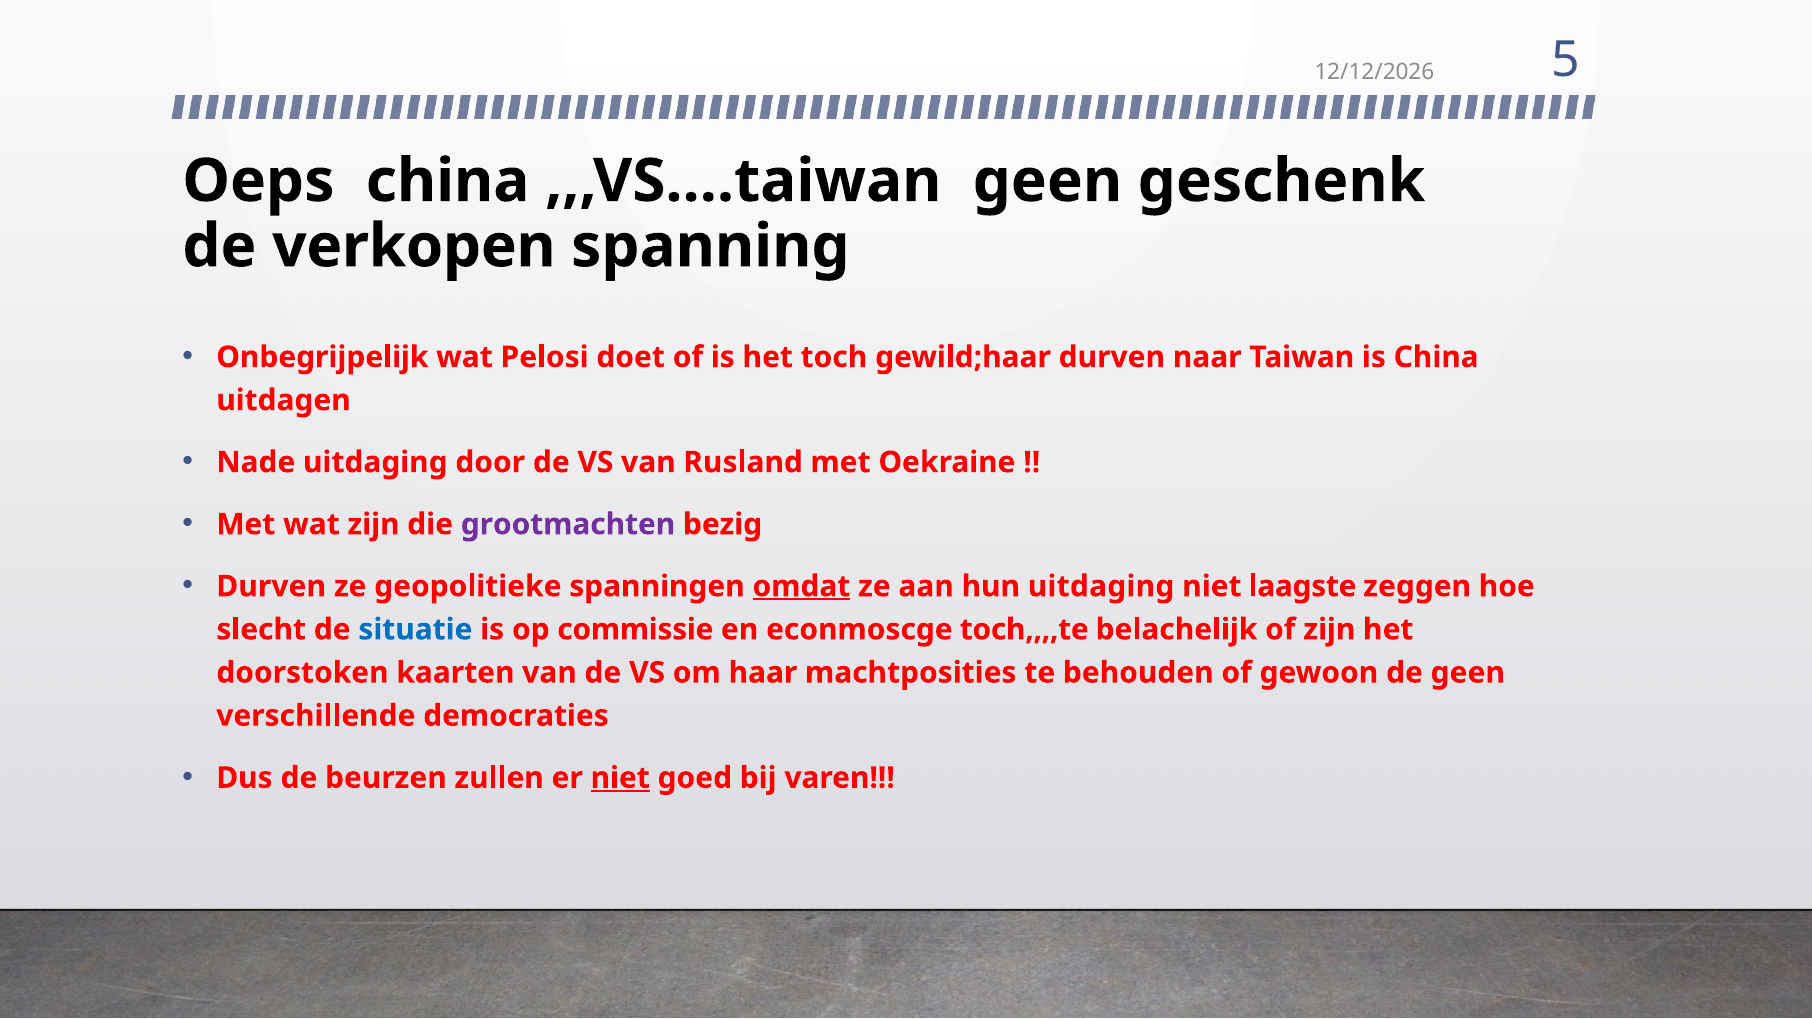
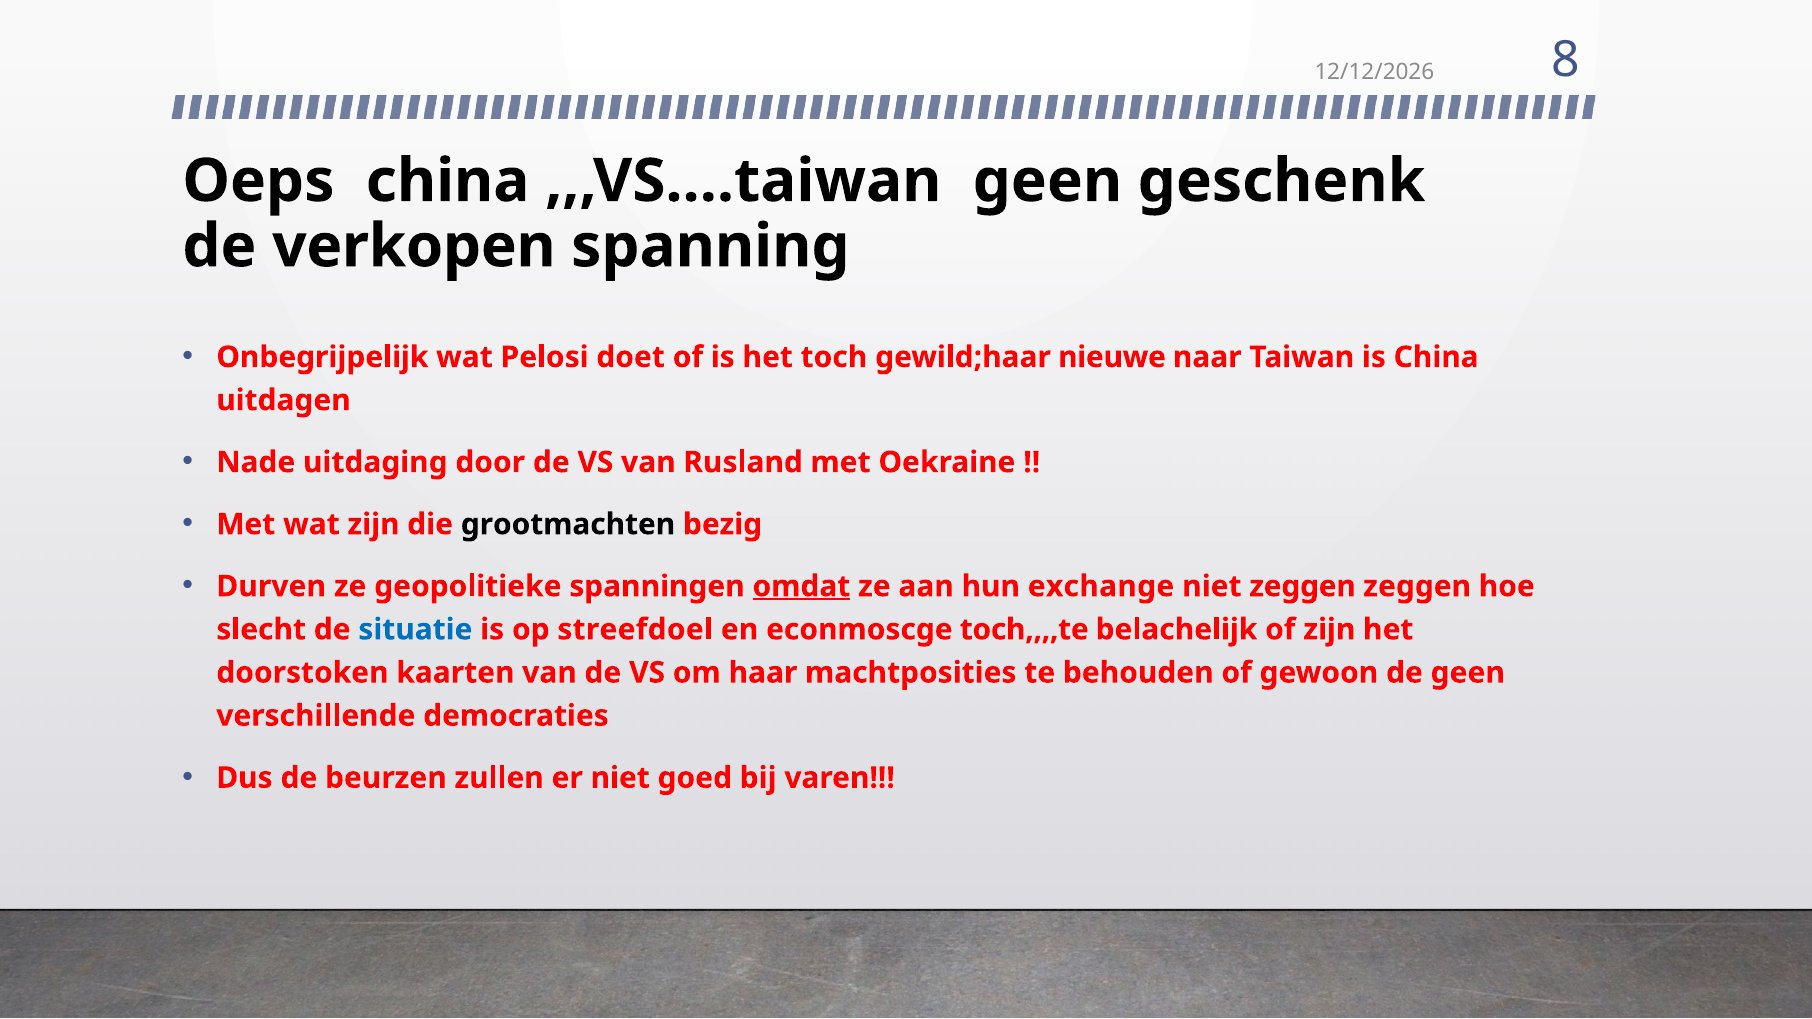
5: 5 -> 8 (1566, 60)
gewild;haar durven: durven -> nieuwe (1112, 357)
grootmachten colour: purple -> black (568, 524)
hun uitdaging: uitdaging -> exchange (1101, 586)
niet laagste: laagste -> zeggen (1303, 586)
commissie: commissie -> streefdoel (635, 629)
niet underline: present -> none (620, 778)
